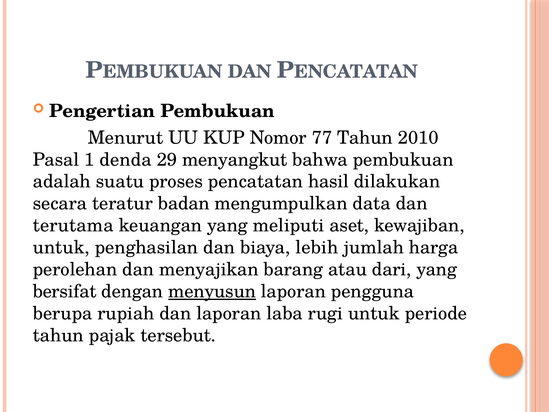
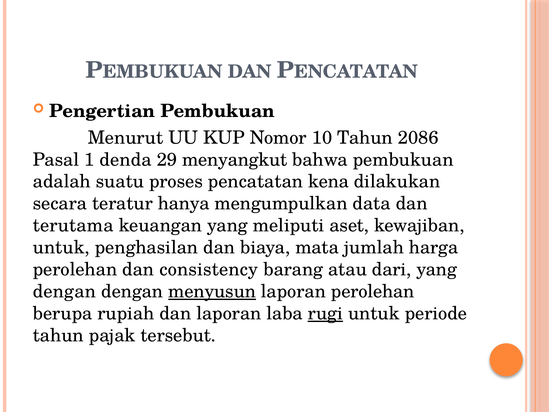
77: 77 -> 10 (322, 138)
2010: 2010 -> 2086 (418, 138)
hasil: hasil -> kena (328, 182)
badan: badan -> hanya (184, 203)
lebih: lebih -> mata (317, 247)
menyajikan: menyajikan -> consistency (209, 269)
bersifat: bersifat -> dengan (64, 291)
laporan pengguna: pengguna -> perolehan (373, 291)
rugi underline: none -> present (325, 313)
